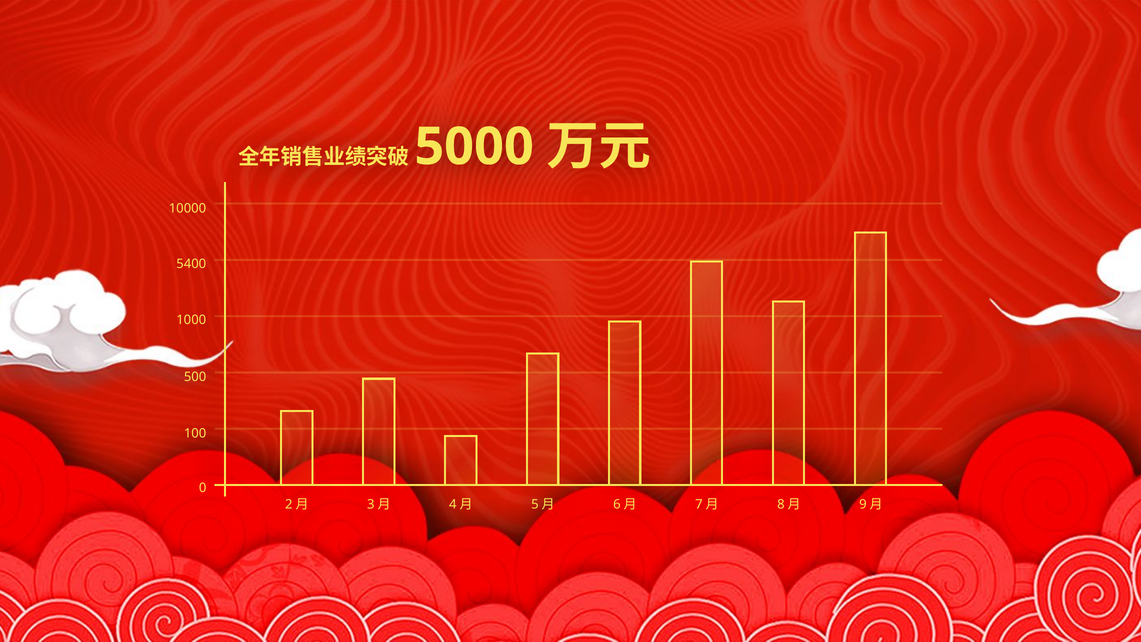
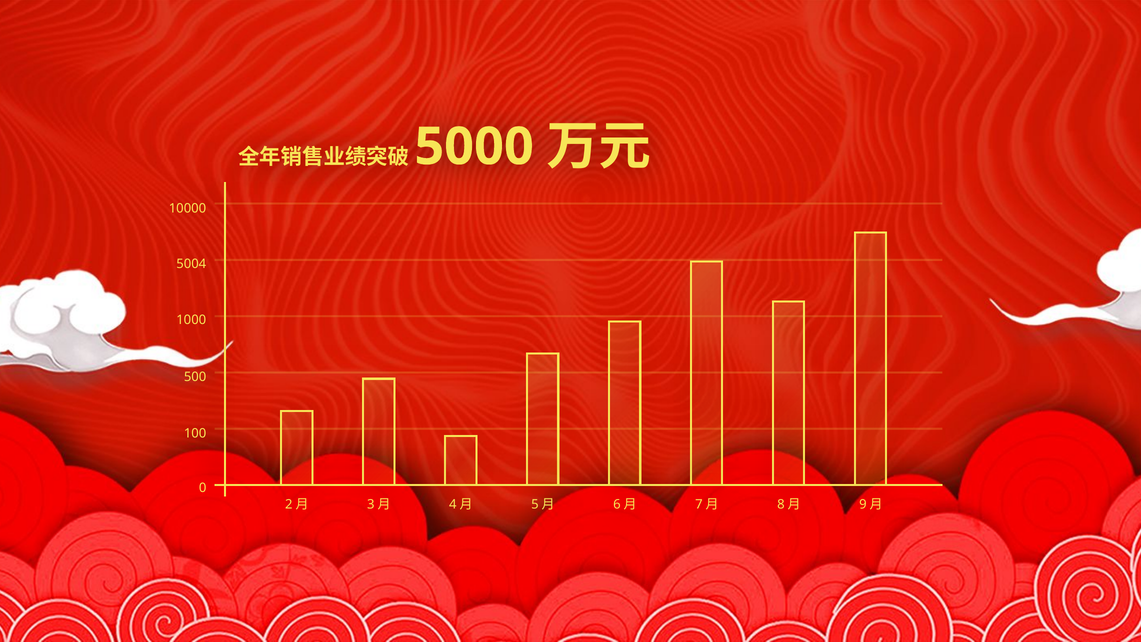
5400: 5400 -> 5004 (191, 264)
